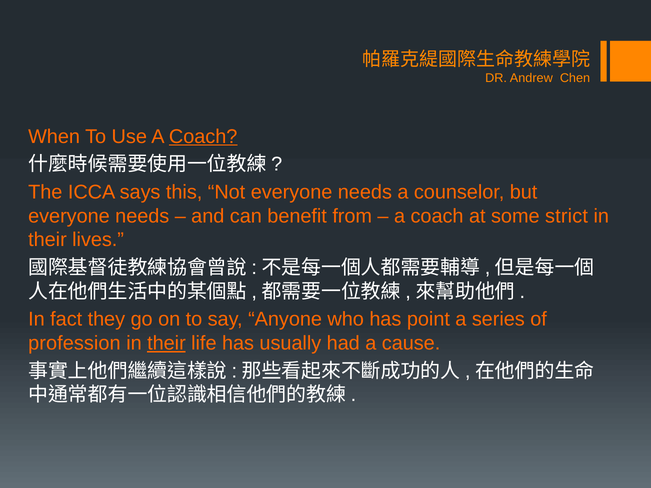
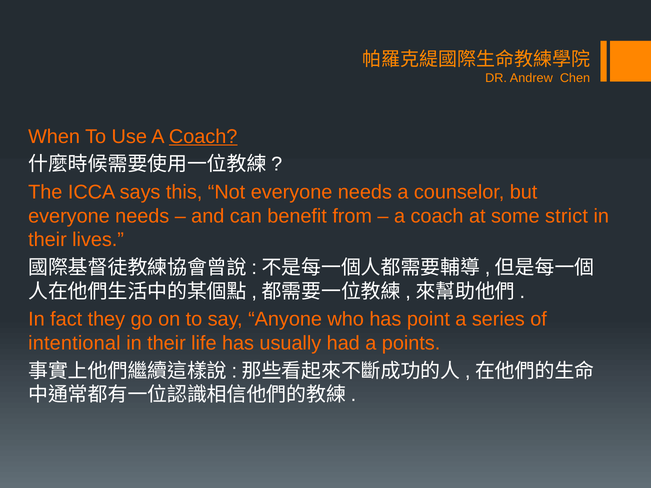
profession: profession -> intentional (74, 343)
their underline: present -> none (166, 343)
cause: cause -> points (411, 343)
